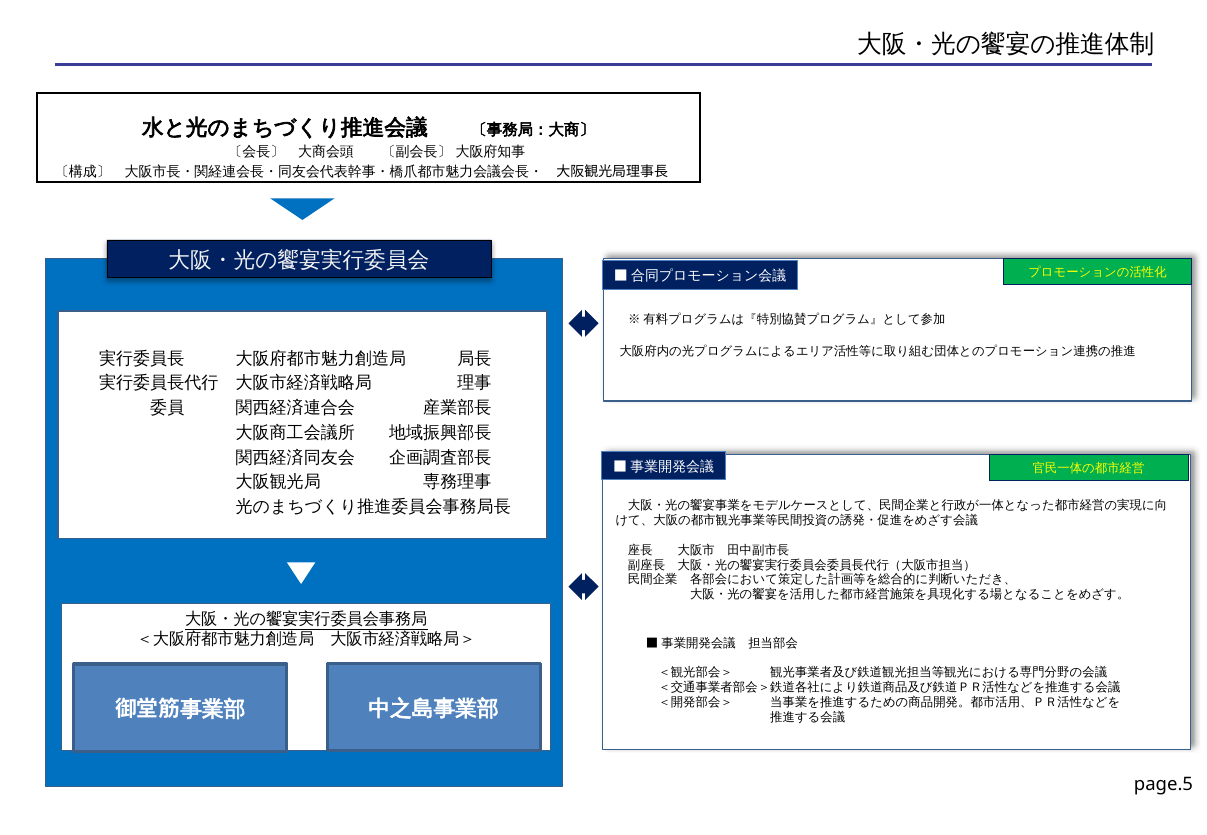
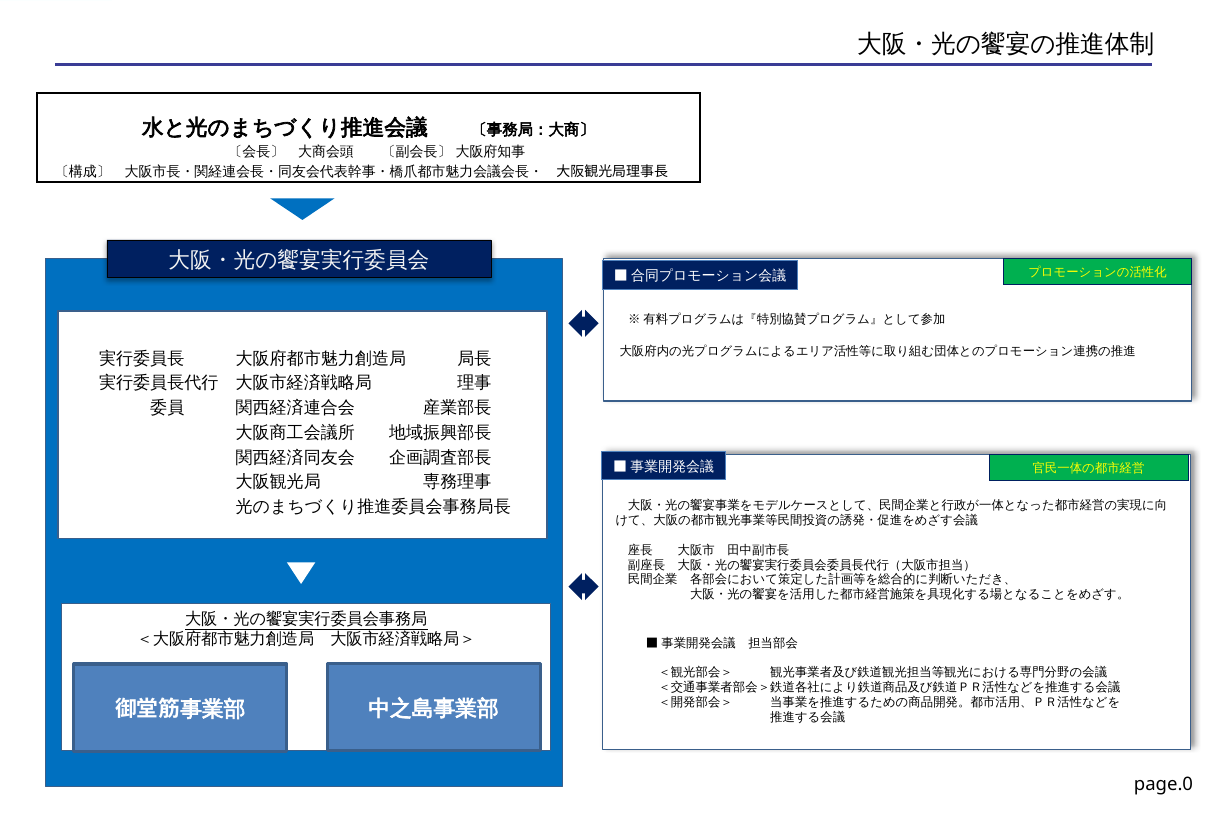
page.5: page.5 -> page.0 (1163, 785)
